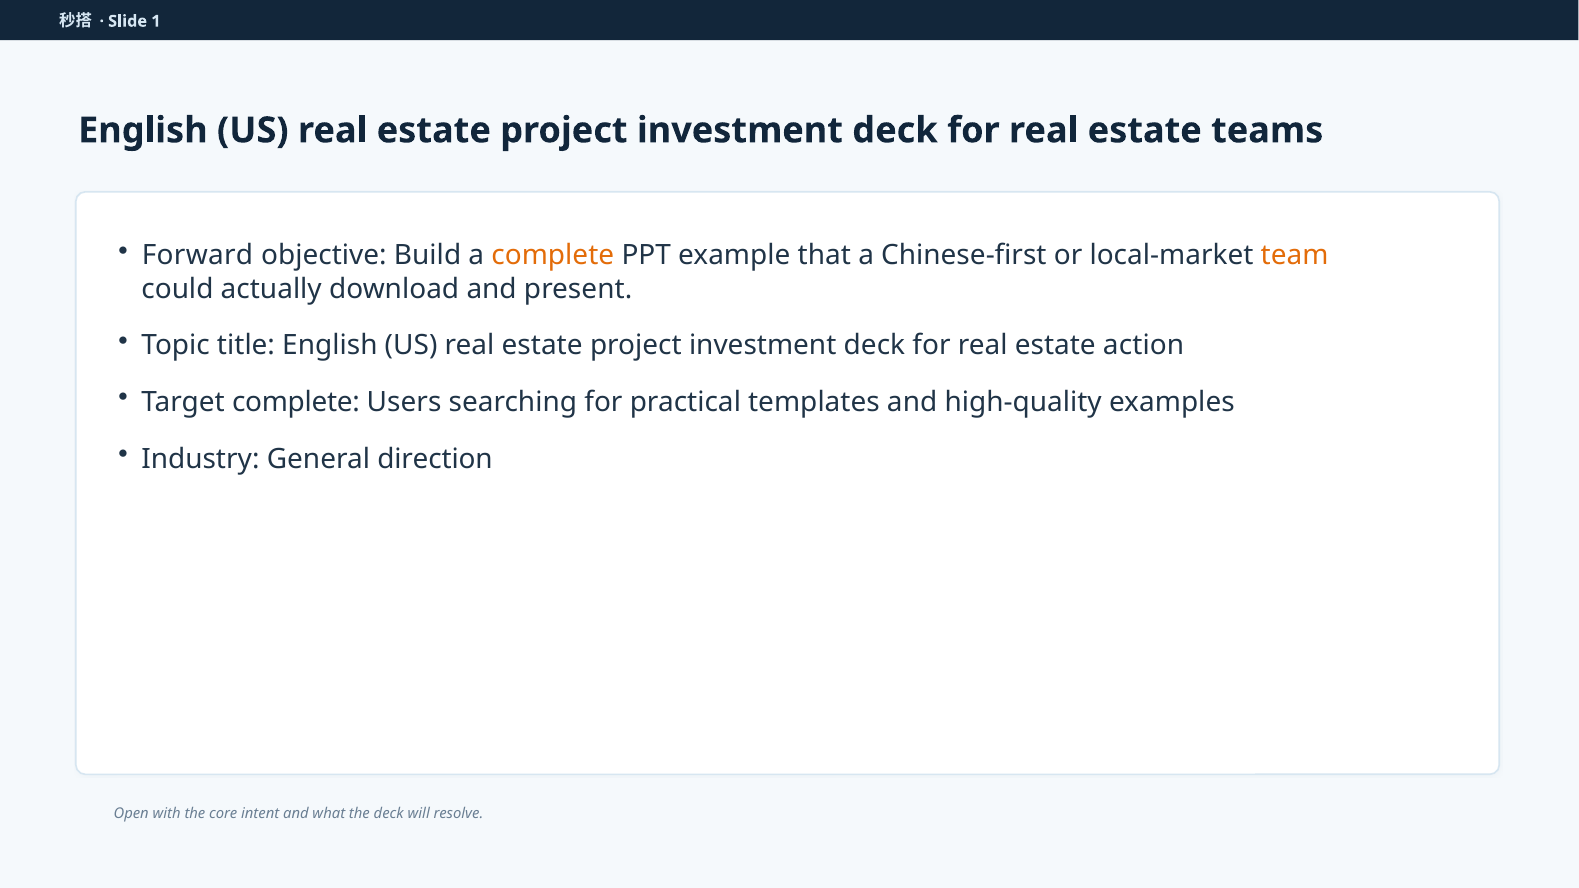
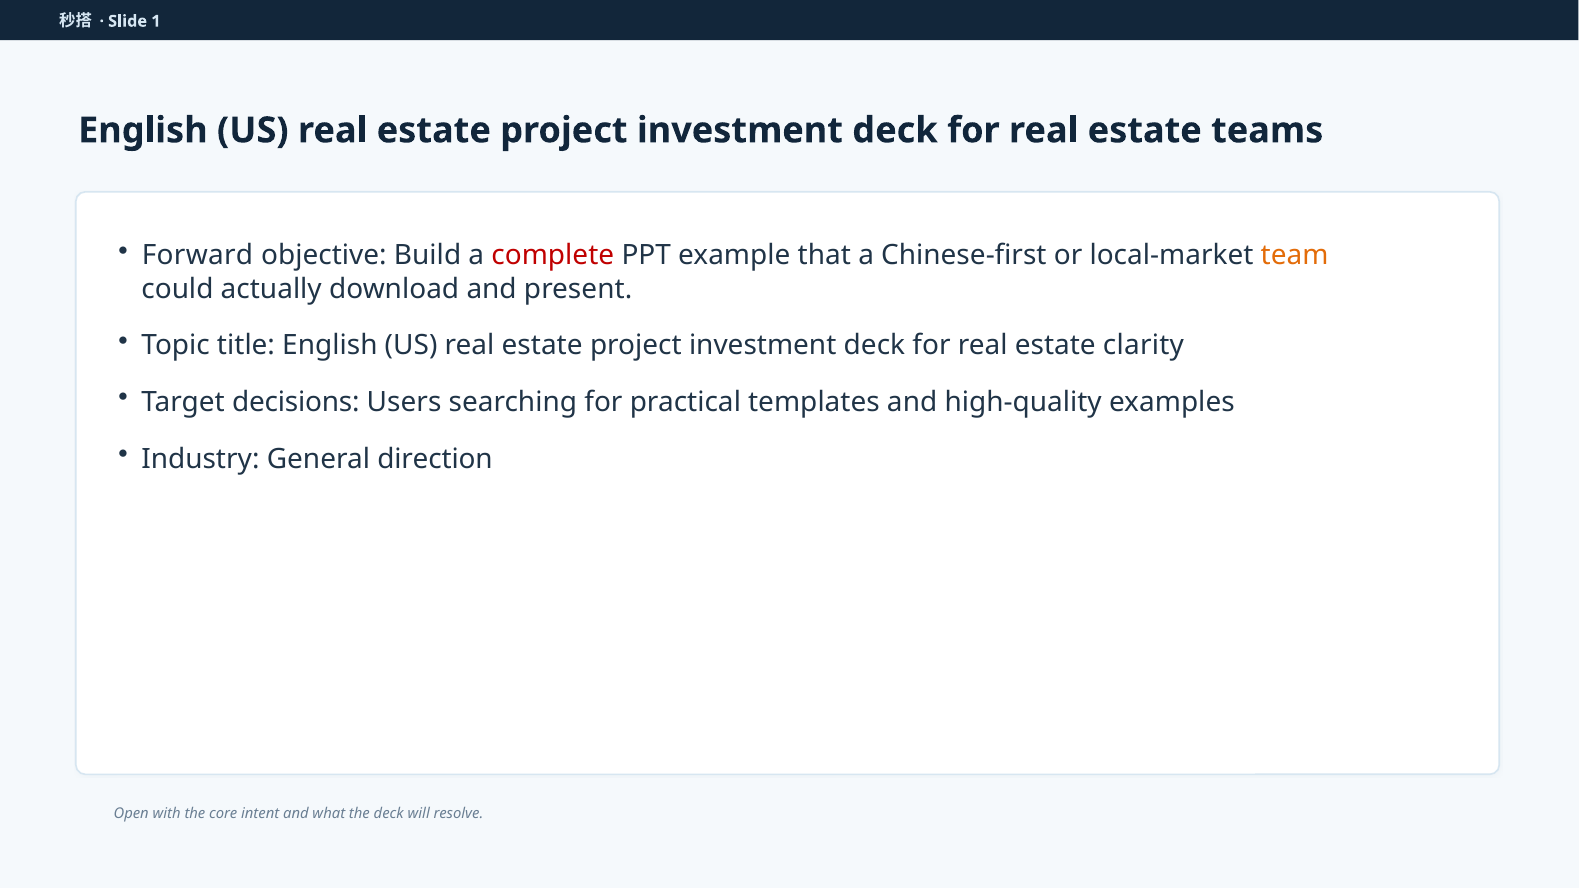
complete colour: orange -> red (553, 256)
action: action -> clarity (1143, 346)
Target complete: complete -> decisions (296, 402)
